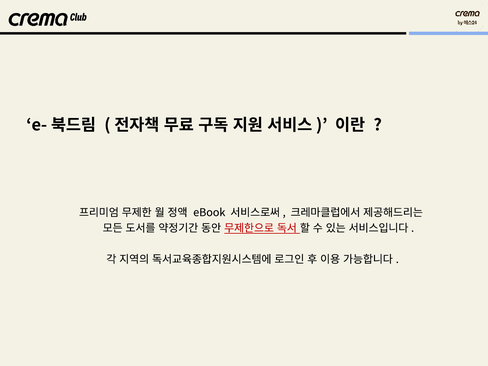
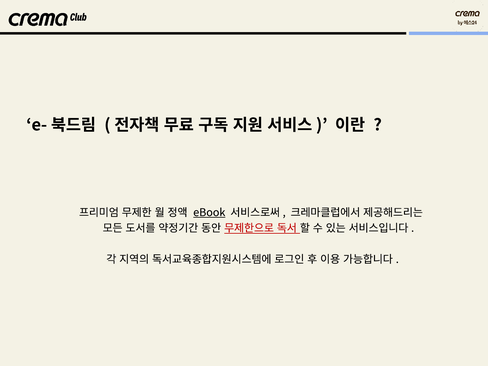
eBook underline: none -> present (209, 213)
